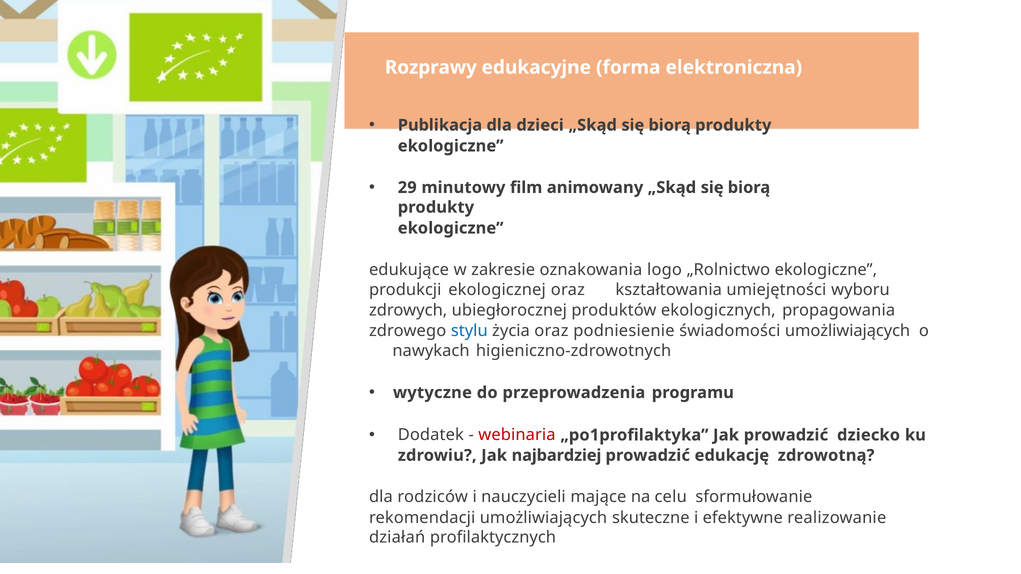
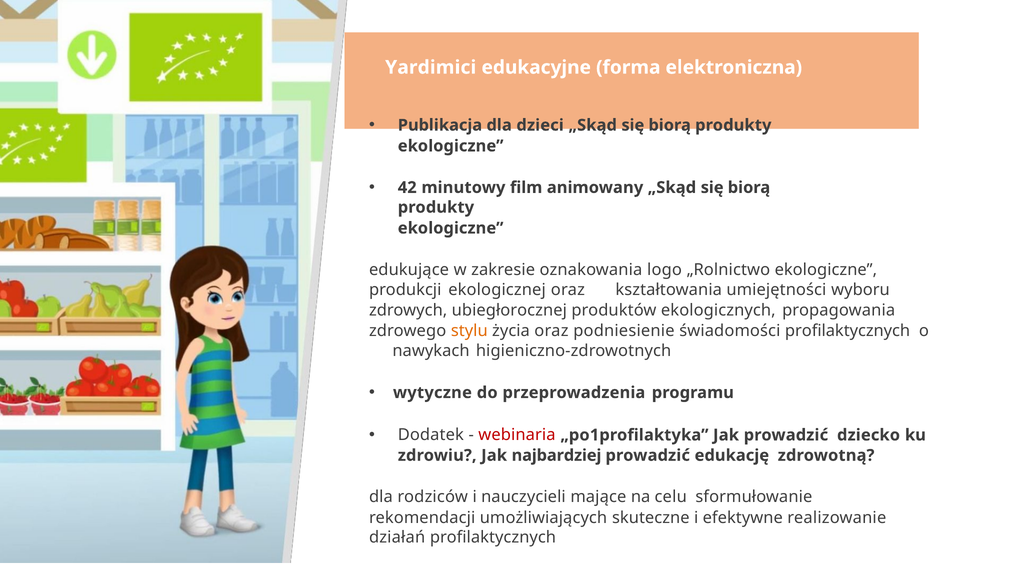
Rozprawy: Rozprawy -> Yardimici (431, 67)
29: 29 -> 42 (407, 188)
stylu colour: blue -> orange (469, 331)
świadomości umożliwiających: umożliwiających -> profilaktycznych (848, 331)
